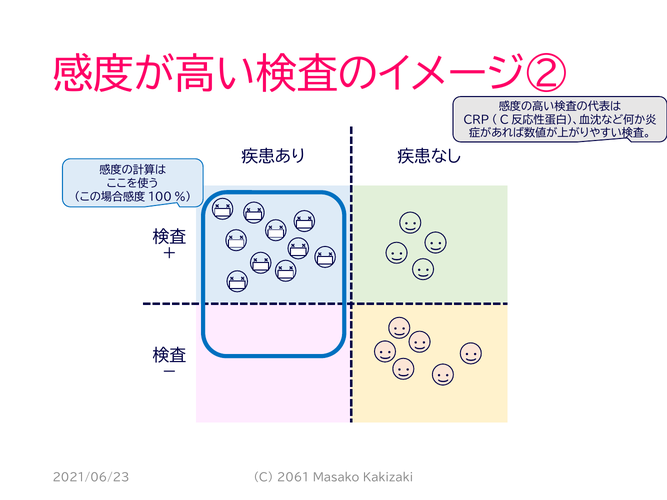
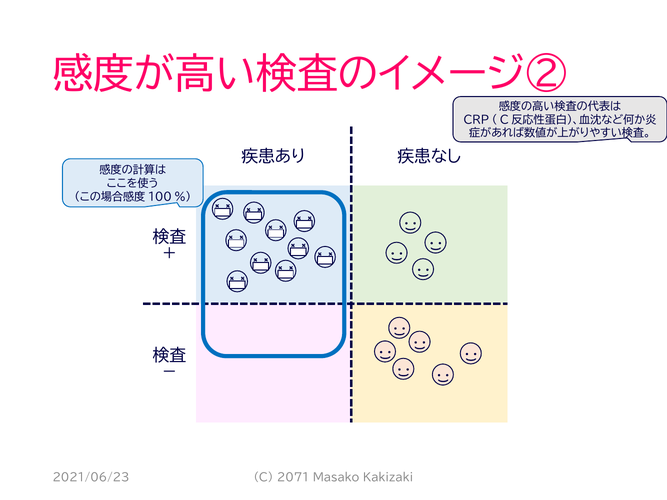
2061: 2061 -> 2071 (293, 478)
